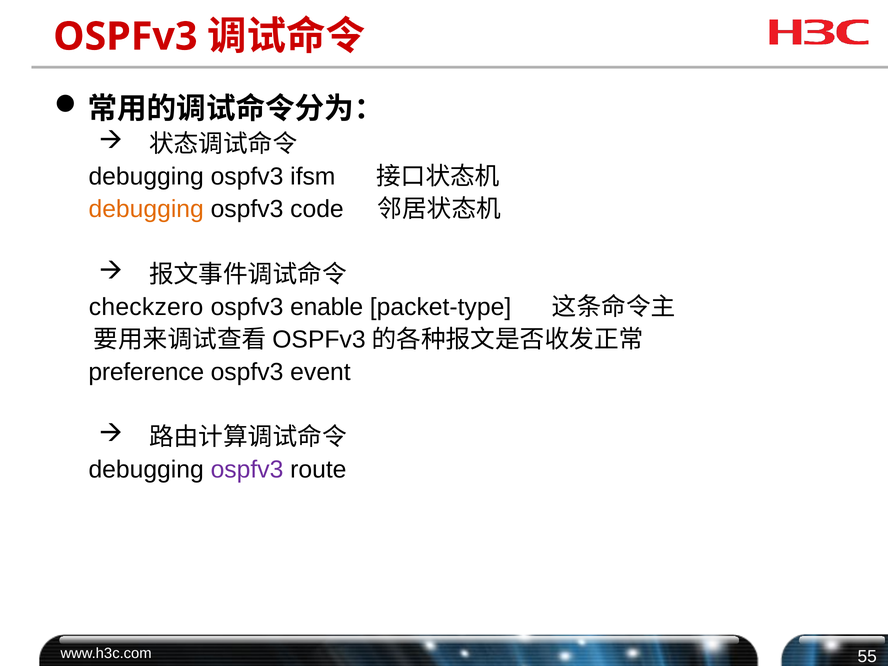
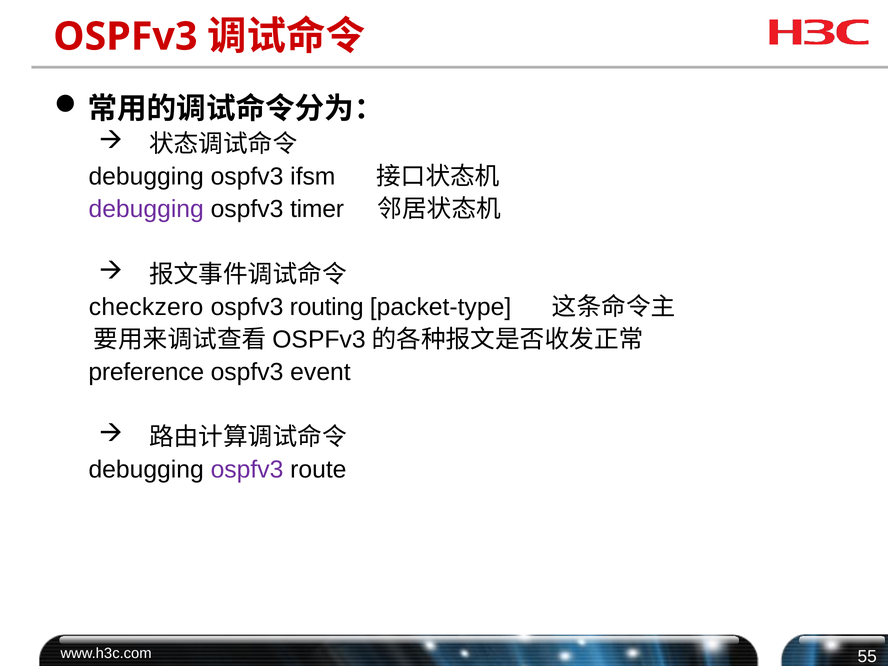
debugging colour: orange -> purple (146, 209)
code: code -> timer (317, 209)
enable: enable -> routing (327, 307)
